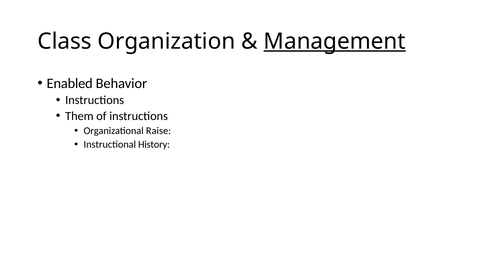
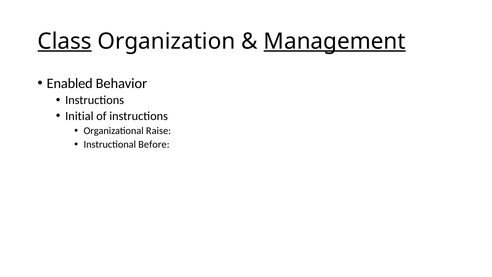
Class underline: none -> present (65, 41)
Them: Them -> Initial (79, 116)
History: History -> Before (154, 144)
